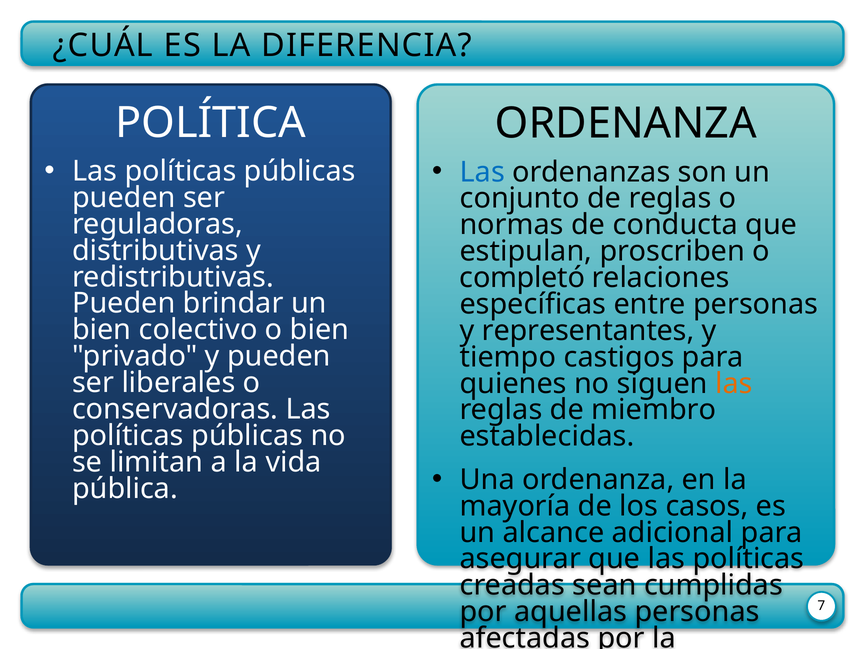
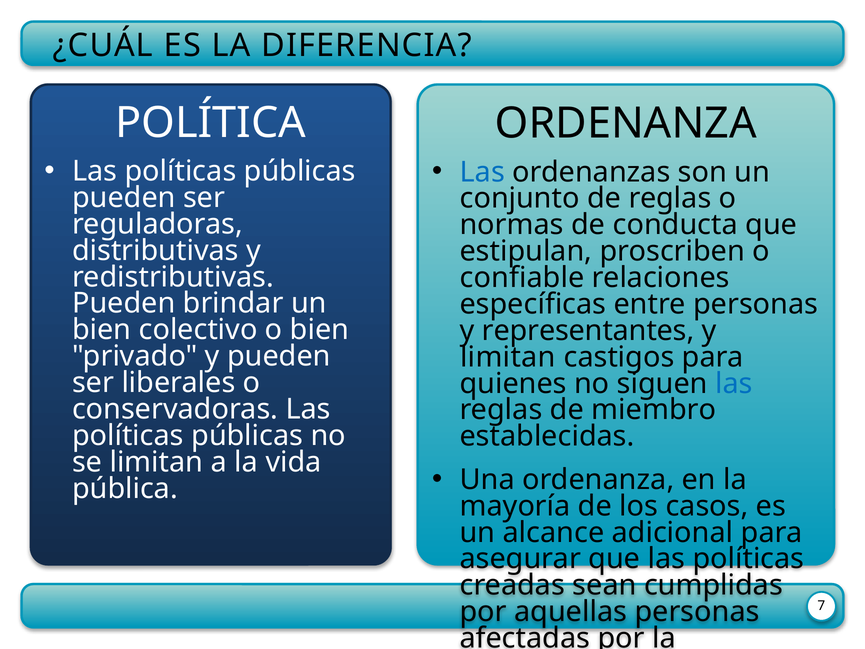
completó: completó -> confiable (522, 278)
tiempo: tiempo -> limitan (508, 357)
las colour: orange -> blue (734, 383)
